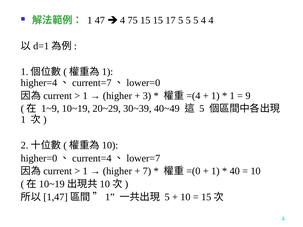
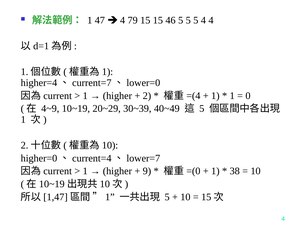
75: 75 -> 79 (133, 20)
17: 17 -> 46 (171, 20)
3: 3 -> 2 (147, 96)
9: 9 -> 0 (248, 96)
1~9: 1~9 -> 4~9 (50, 109)
7: 7 -> 9 (147, 171)
40: 40 -> 38 (235, 171)
